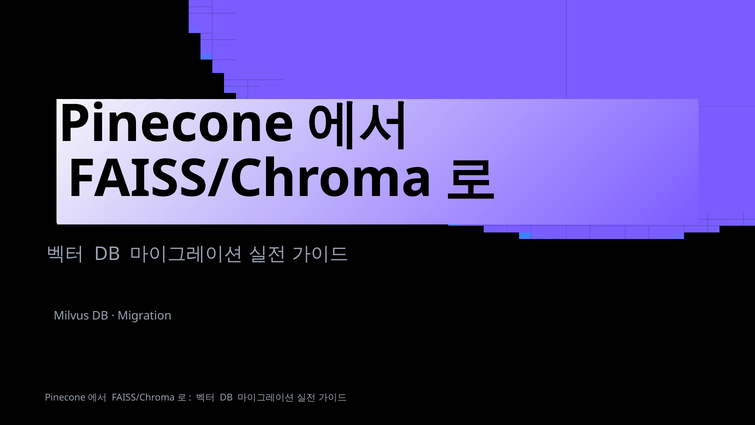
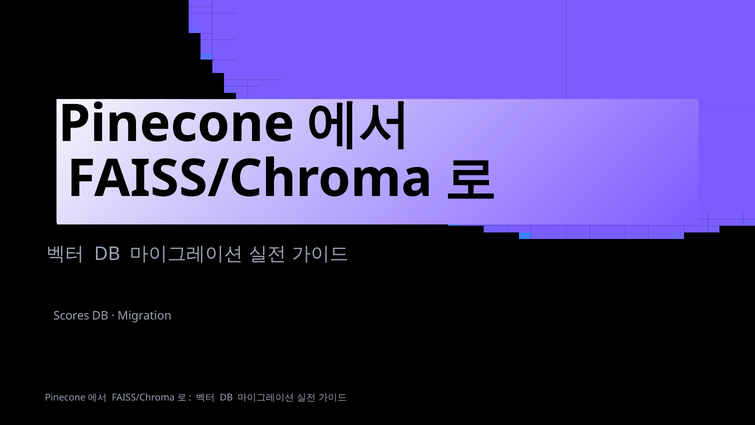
Milvus: Milvus -> Scores (71, 316)
